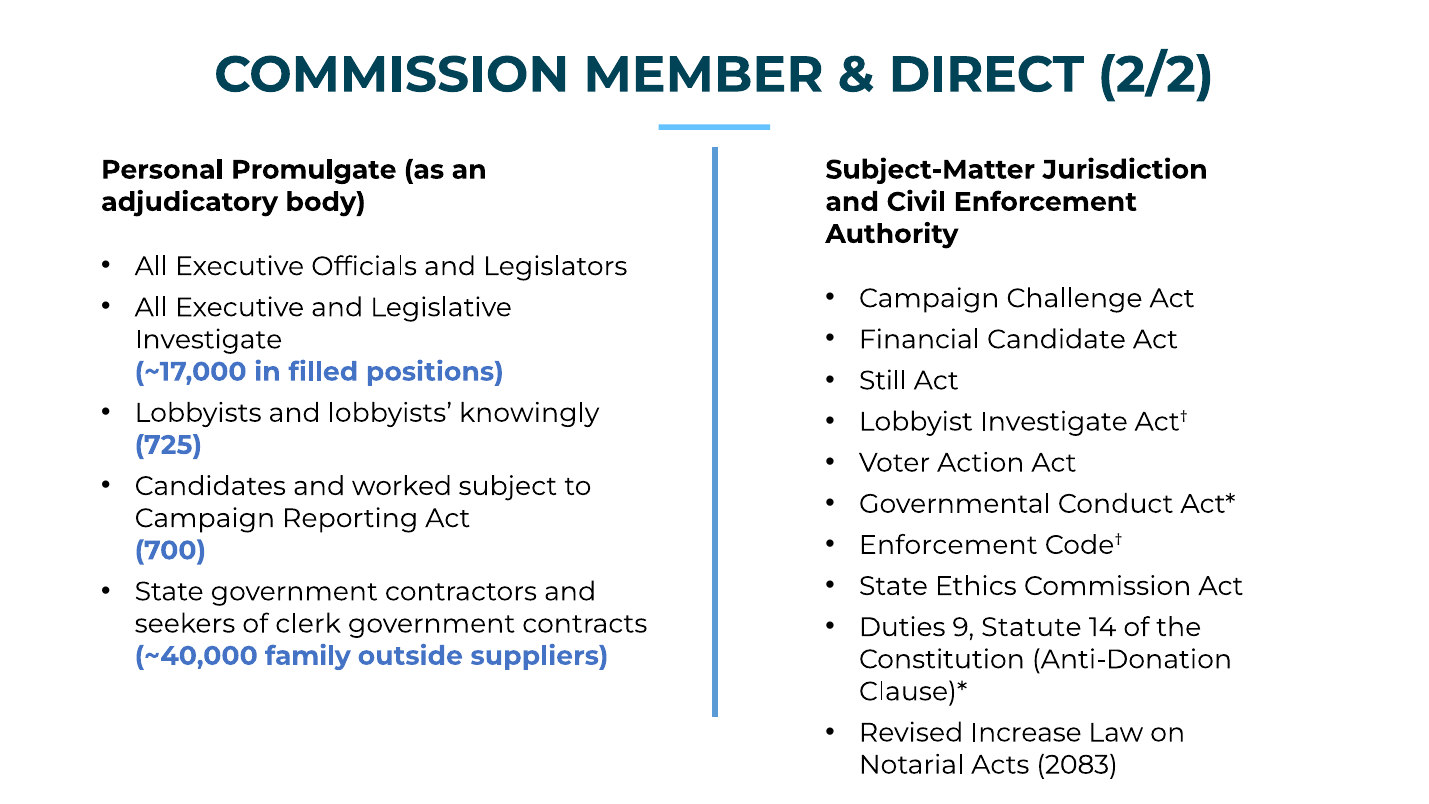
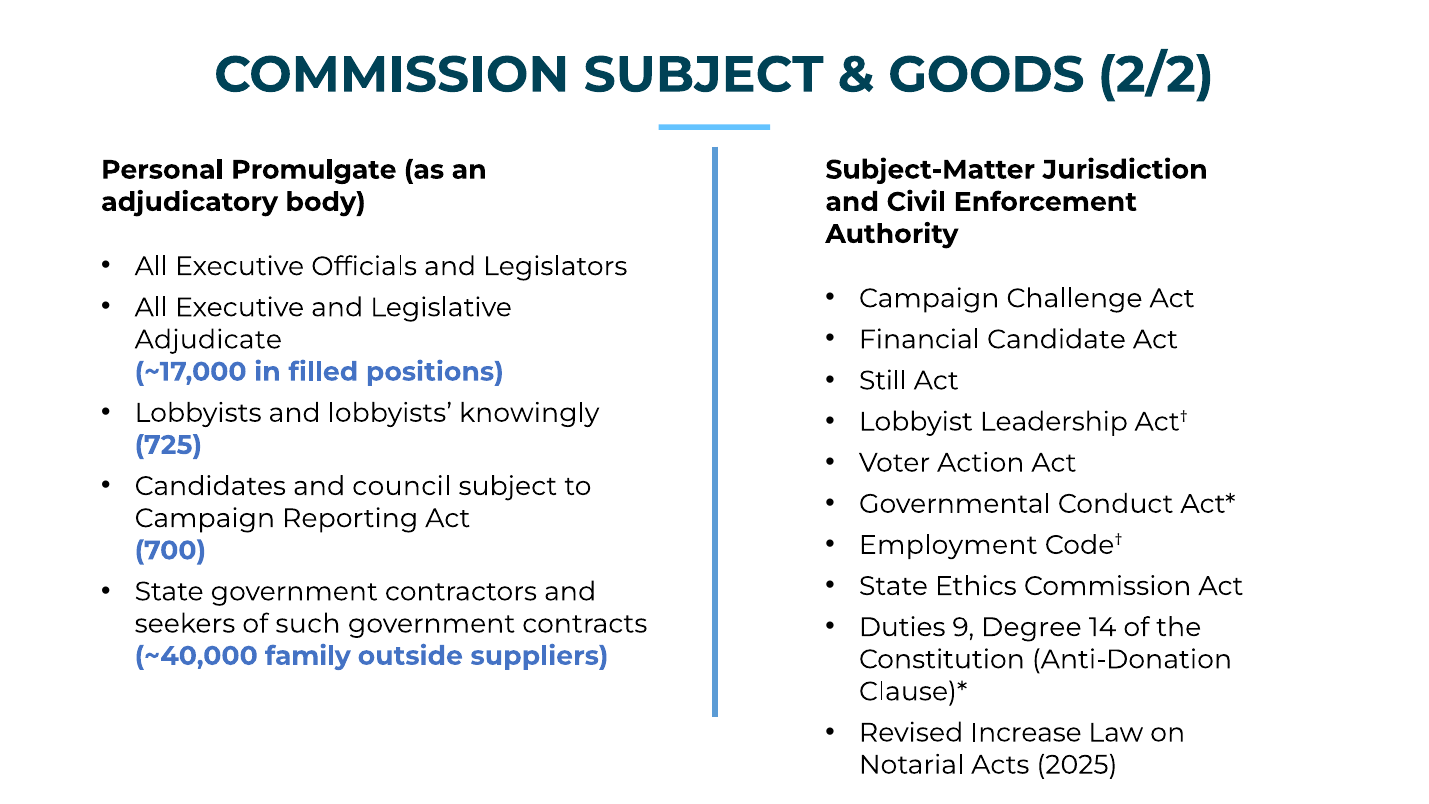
COMMISSION MEMBER: MEMBER -> SUBJECT (704, 75)
DIRECT: DIRECT -> GOODS (986, 75)
Investigate: Investigate -> Adjudicate (208, 340)
Lobbyist Investigate: Investigate -> Leadership (1054, 422)
worked: worked -> council (402, 486)
Enforcement: Enforcement -> Employment (948, 545)
Statute: Statute -> Degree (1031, 627)
clerk: clerk -> such (308, 624)
2083: 2083 -> 2025 (1077, 765)
